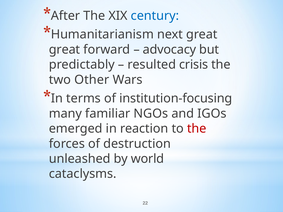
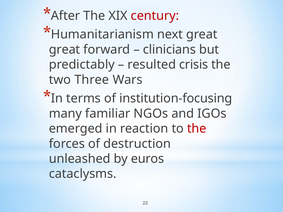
century colour: blue -> red (155, 16)
advocacy: advocacy -> clinicians (169, 50)
Other: Other -> Three (92, 80)
world: world -> euros (147, 159)
